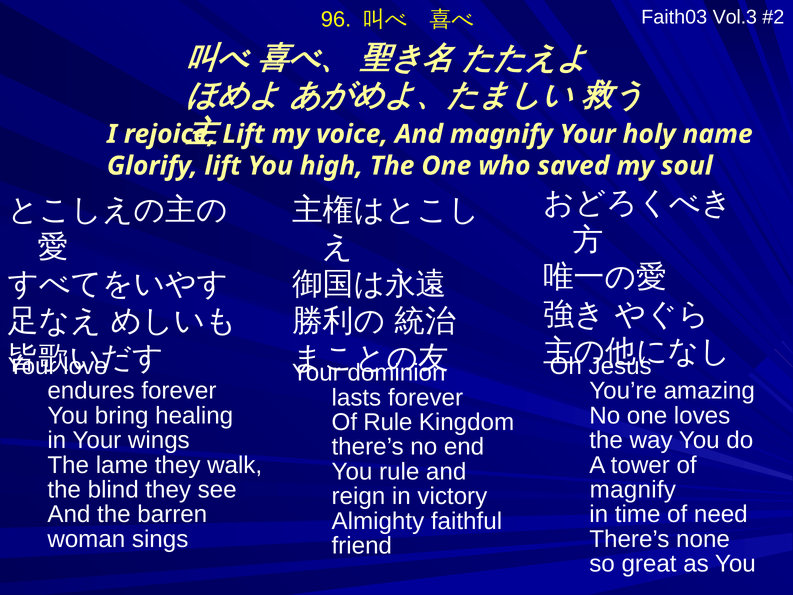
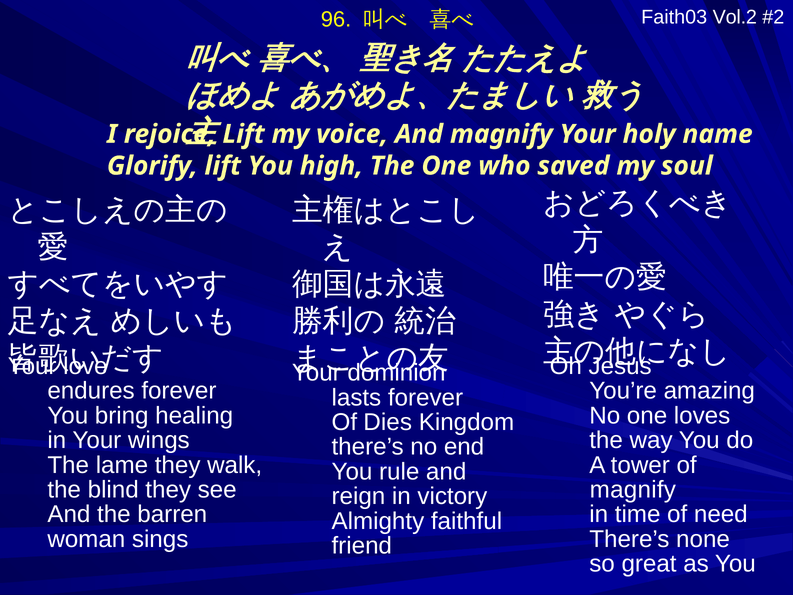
Vol.3: Vol.3 -> Vol.2 (735, 17)
Of Rule: Rule -> Dies (388, 422)
